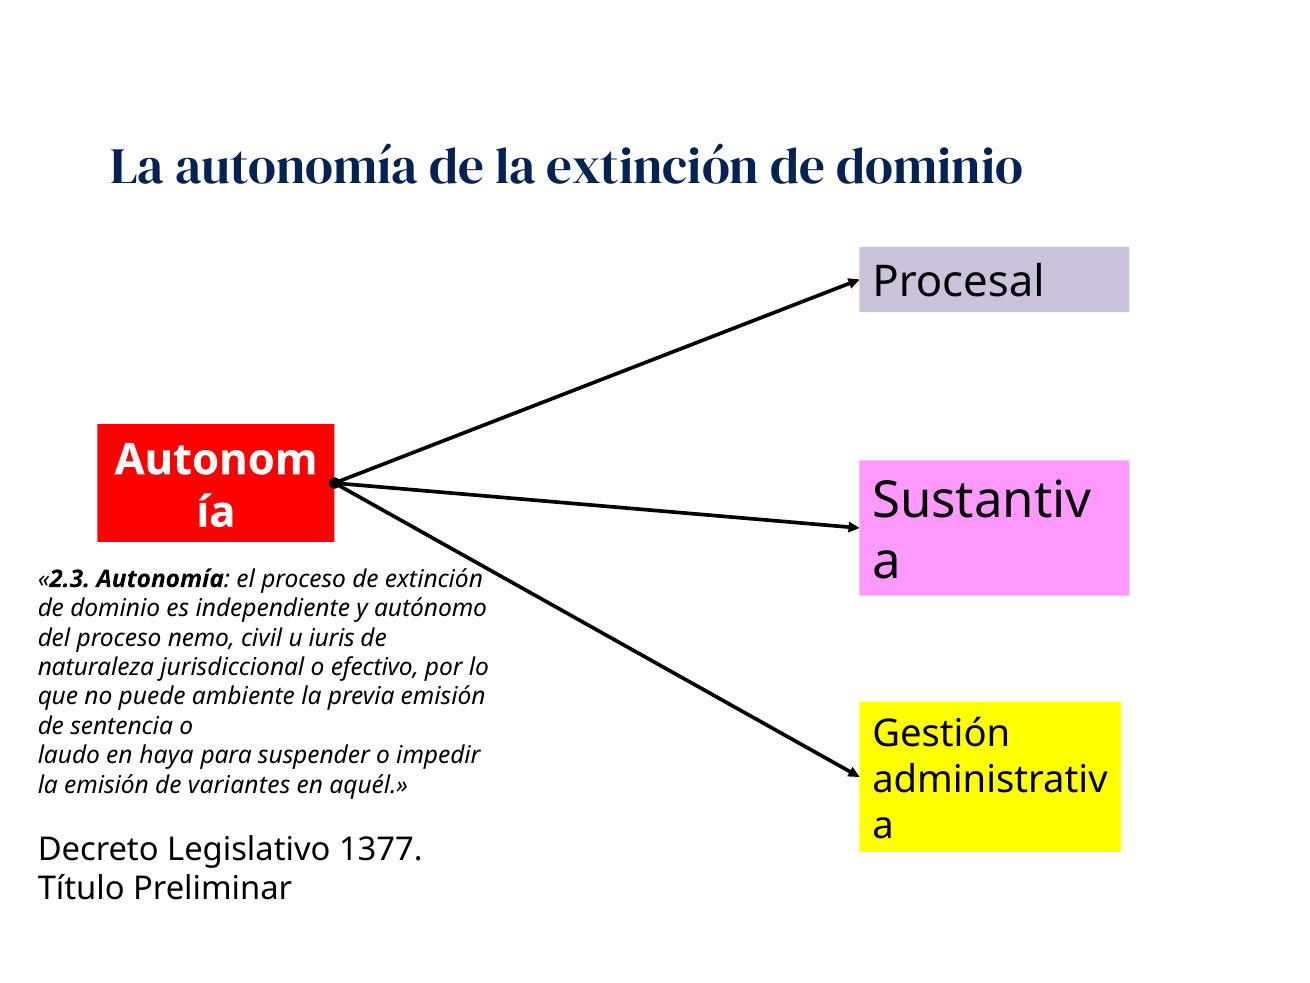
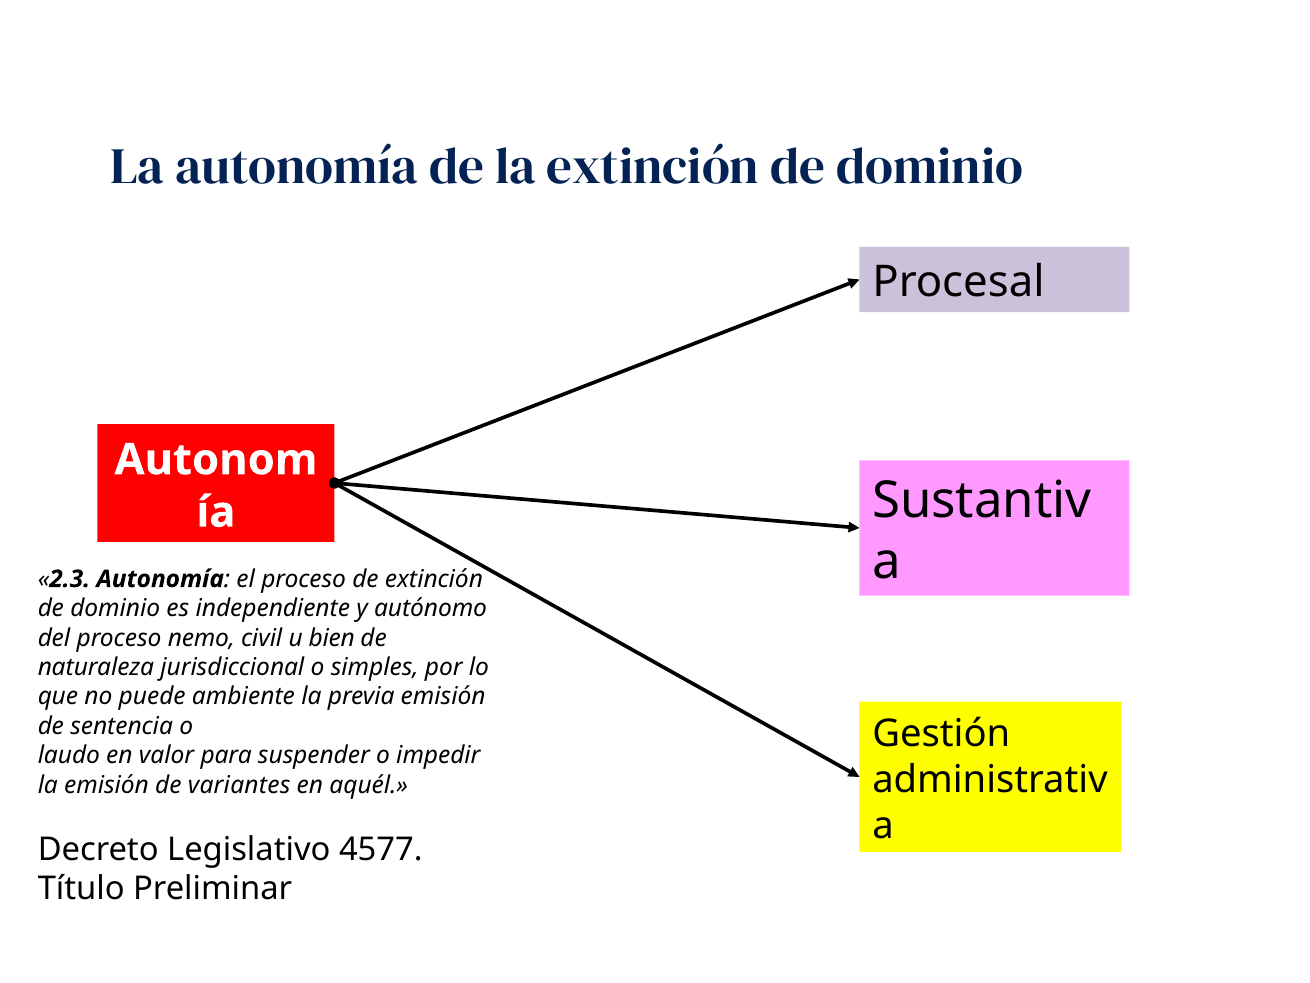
iuris: iuris -> bien (332, 638)
efectivo: efectivo -> simples (375, 667)
haya: haya -> valor (167, 755)
1377: 1377 -> 4577 (381, 849)
